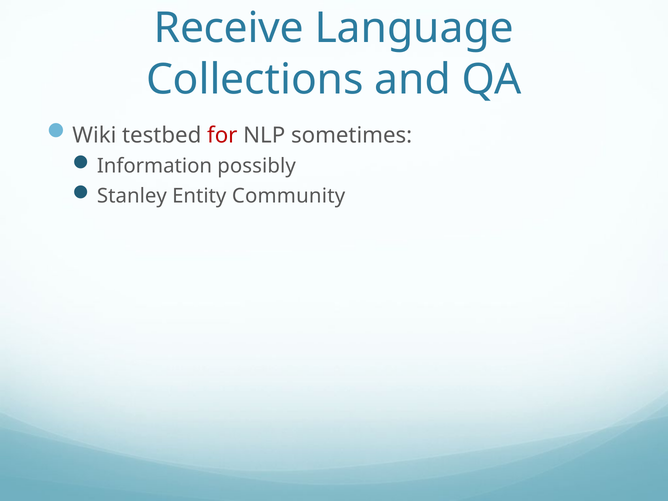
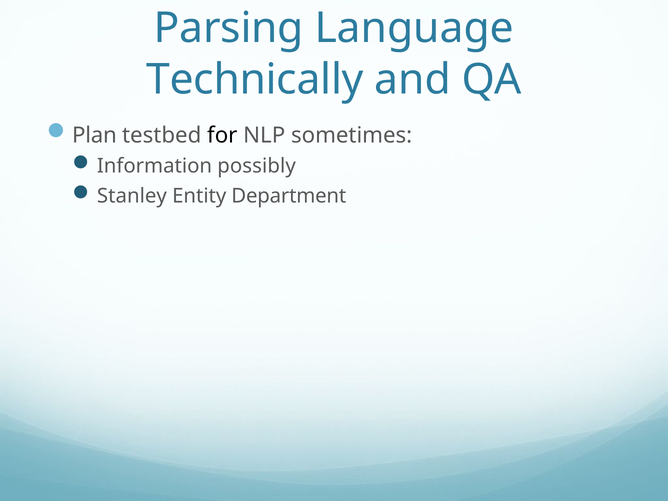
Receive: Receive -> Parsing (229, 28)
Collections: Collections -> Technically (255, 80)
Wiki: Wiki -> Plan (94, 135)
for colour: red -> black (222, 135)
Community: Community -> Department (289, 196)
